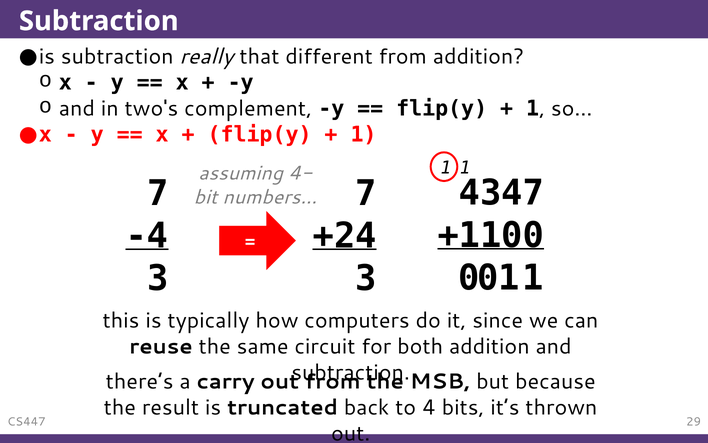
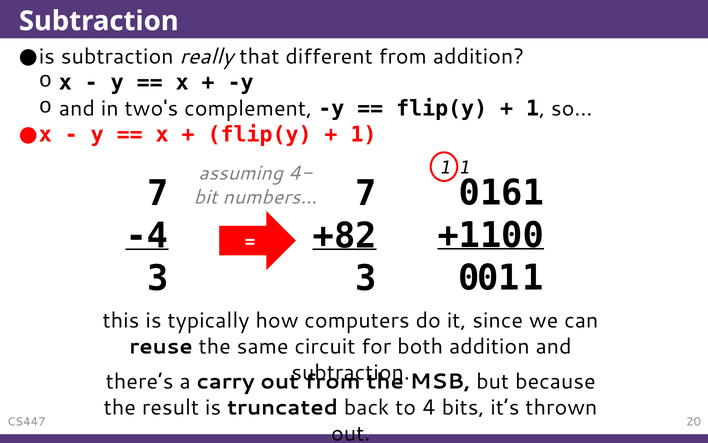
4347: 4347 -> 0161 (501, 193)
+24: +24 -> +82 (345, 236)
29: 29 -> 20 (694, 421)
